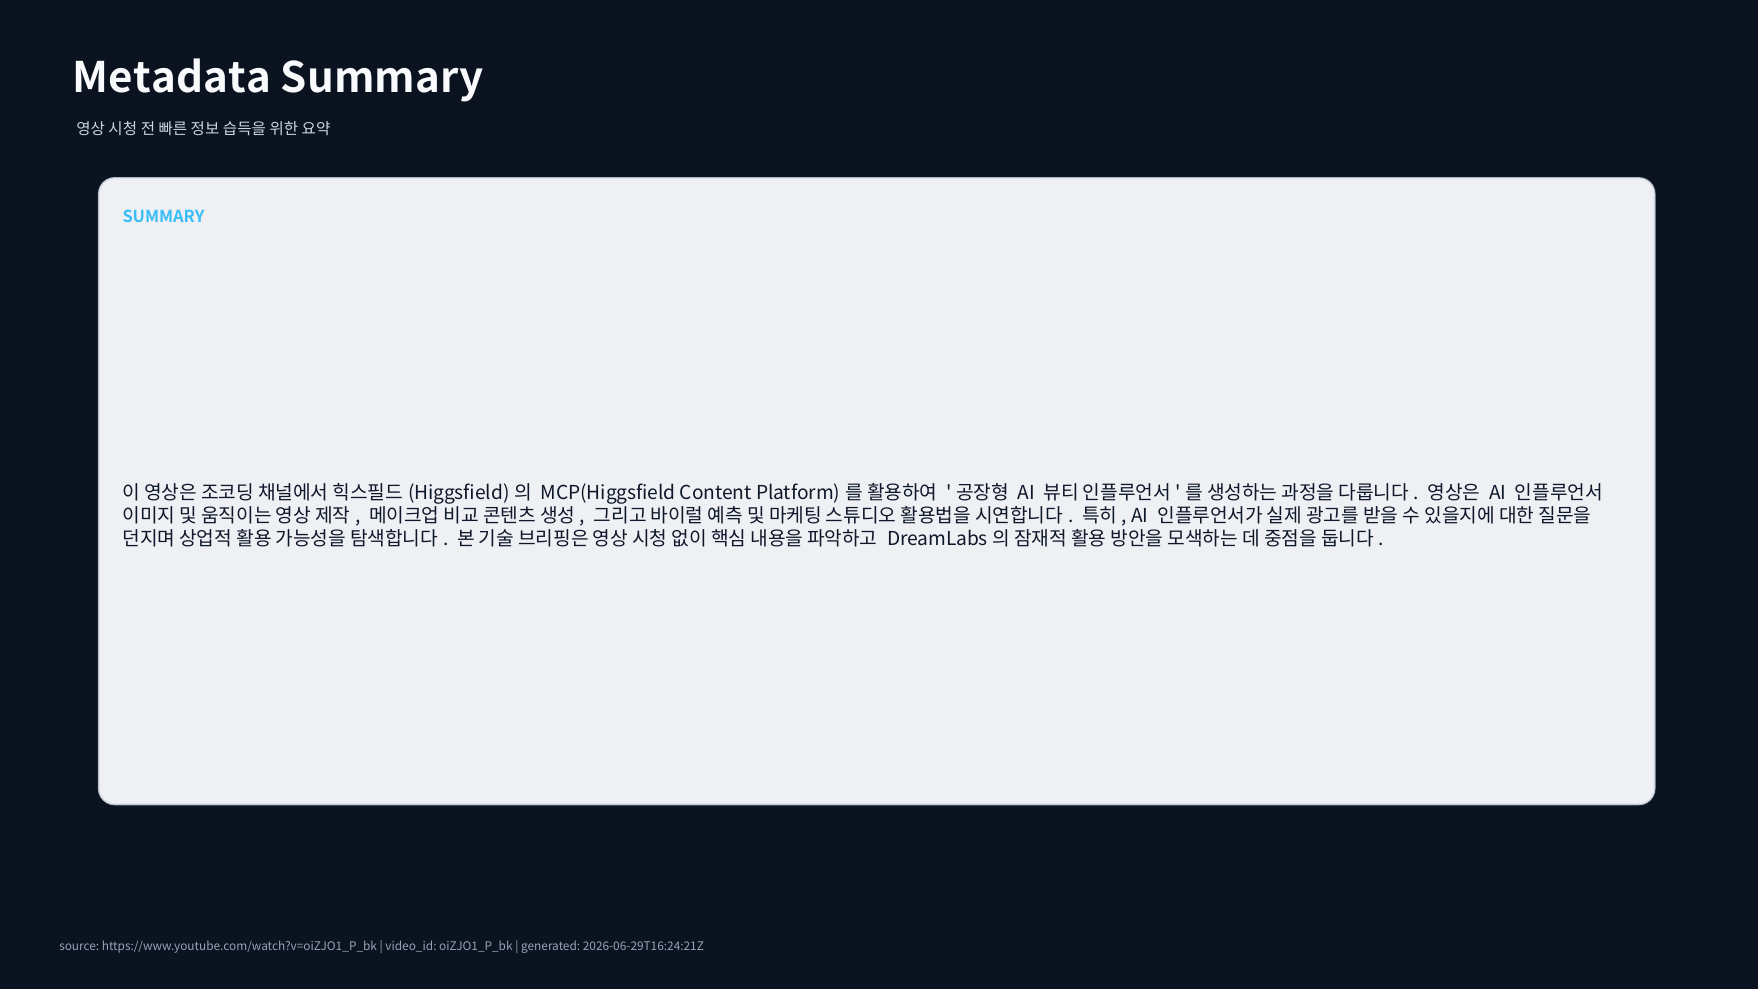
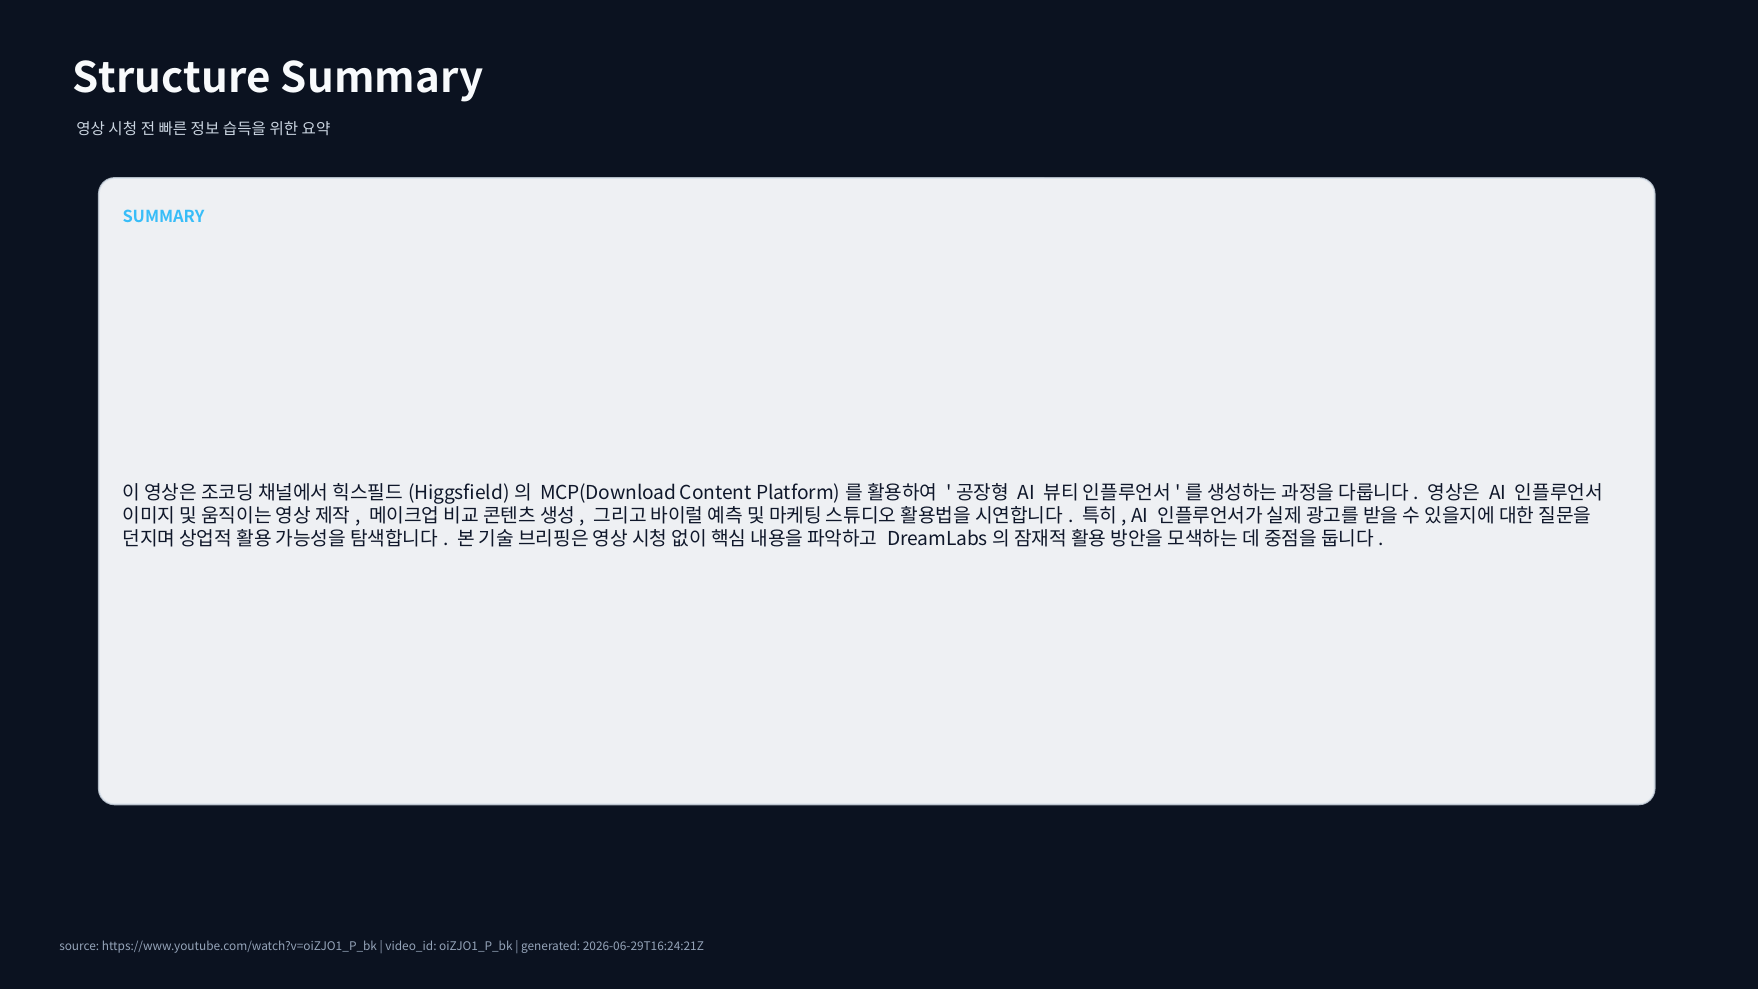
Metadata: Metadata -> Structure (172, 79)
MCP(Higgsfield: MCP(Higgsfield -> MCP(Download (608, 493)
